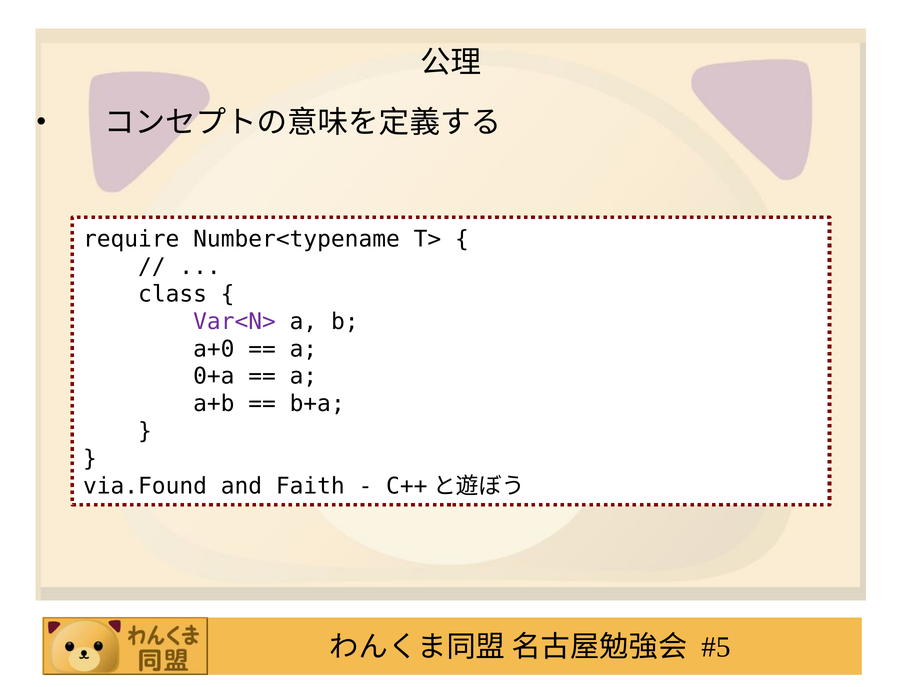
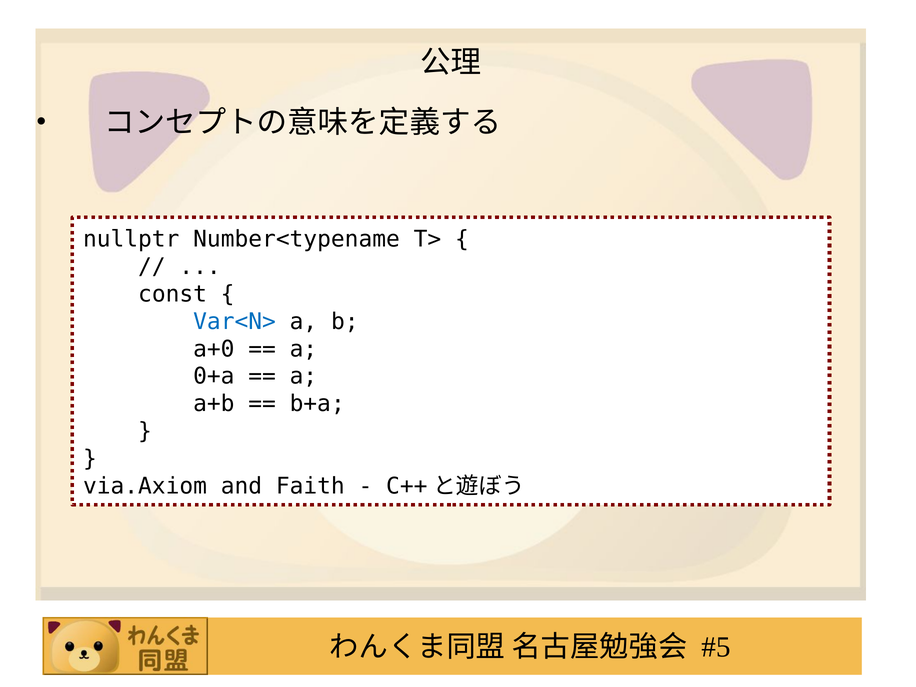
require: require -> nullptr (131, 239)
class: class -> const (173, 294)
Var<N> colour: purple -> blue (235, 321)
via.Found: via.Found -> via.Axiom (145, 486)
